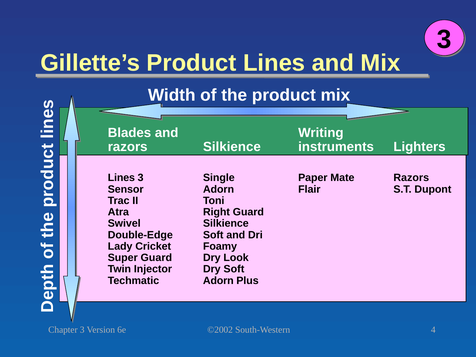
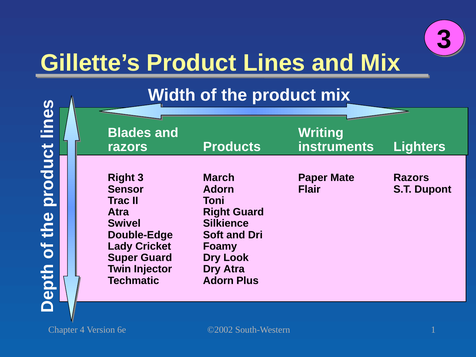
razors Silkience: Silkience -> Products (232, 147)
Lines: Lines -> Right (121, 178)
Single: Single -> March (219, 178)
Dry Soft: Soft -> Atra (234, 269)
Chapter 3: 3 -> 4 (82, 330)
4: 4 -> 1 (433, 330)
